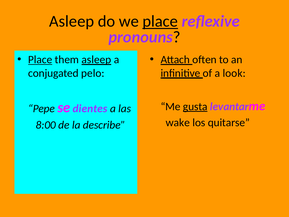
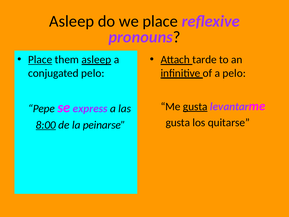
place underline: present -> none (160, 21)
often: often -> tarde (205, 60)
a look: look -> pelo (234, 73)
dientes: dientes -> express (90, 108)
wake: wake -> gusta (178, 123)
8:00 underline: none -> present (46, 125)
describe: describe -> peinarse (104, 125)
